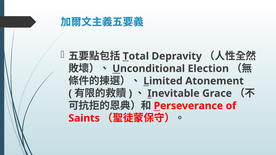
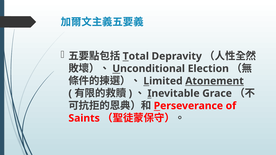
Atonement underline: none -> present (215, 81)
